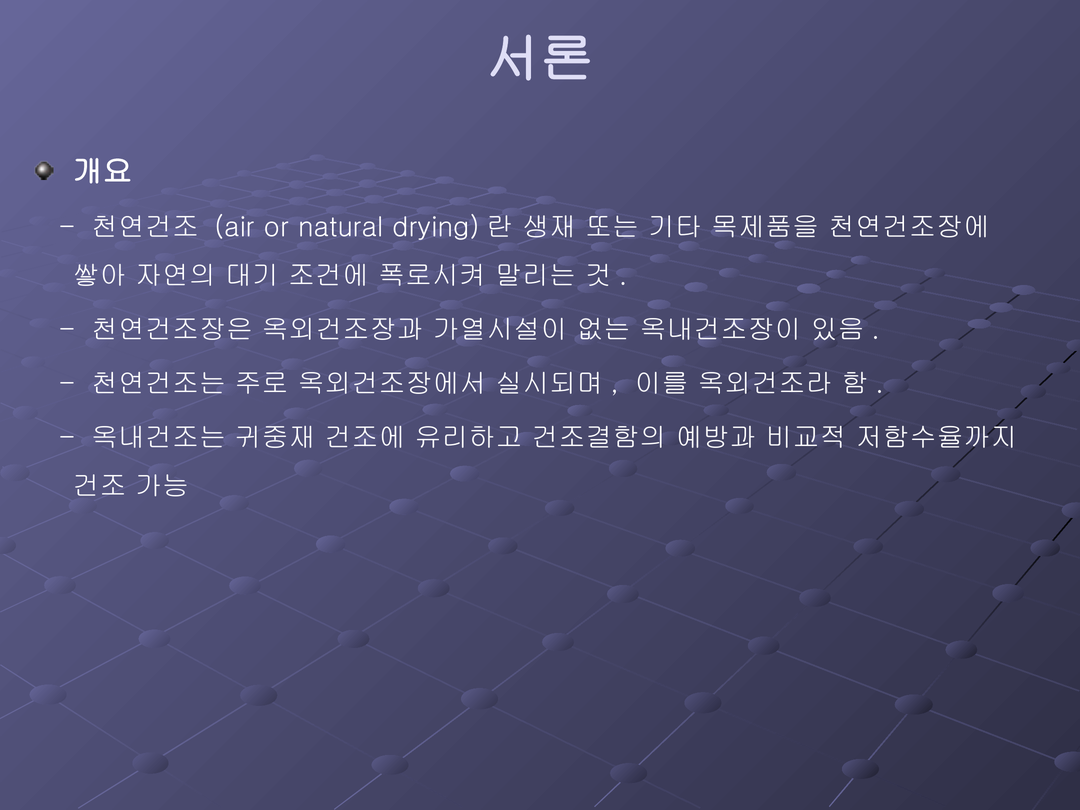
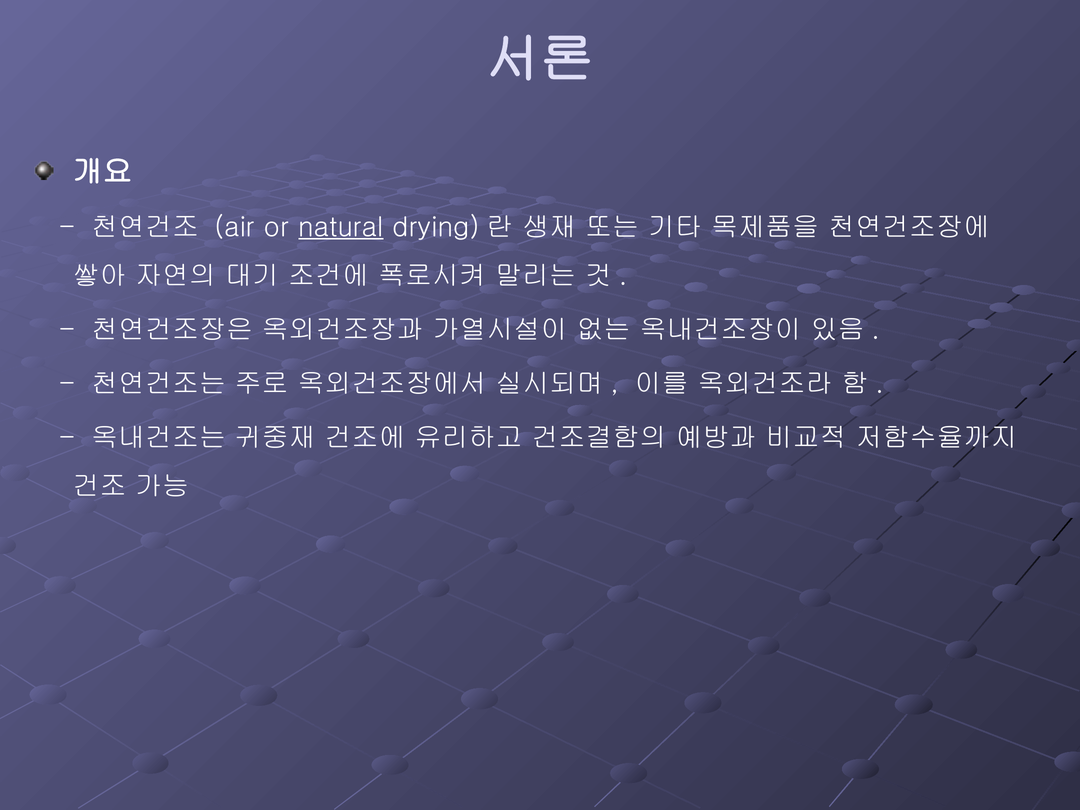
natural underline: none -> present (341, 227)
